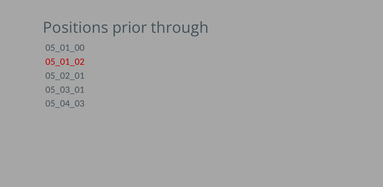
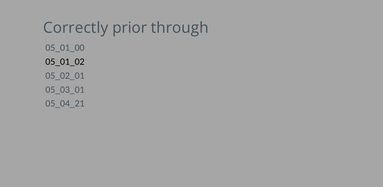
Positions: Positions -> Correctly (76, 28)
05_01_02 colour: red -> black (65, 62)
05_04_03: 05_04_03 -> 05_04_21 (65, 104)
